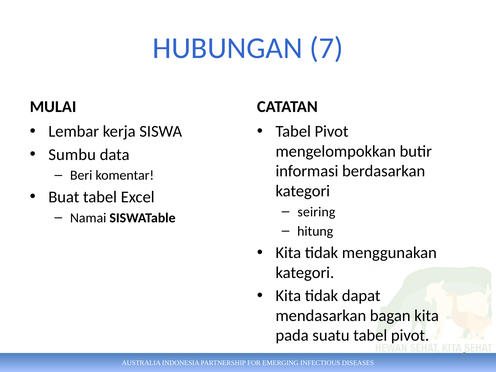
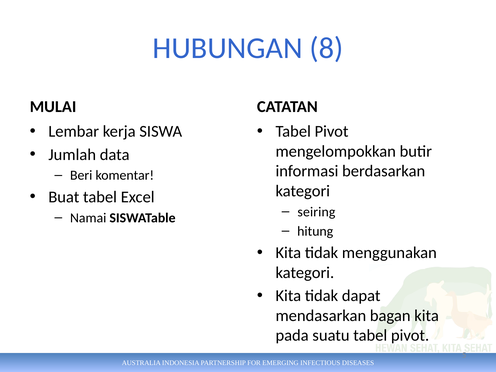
7: 7 -> 8 (326, 48)
Sumbu: Sumbu -> Jumlah (72, 155)
